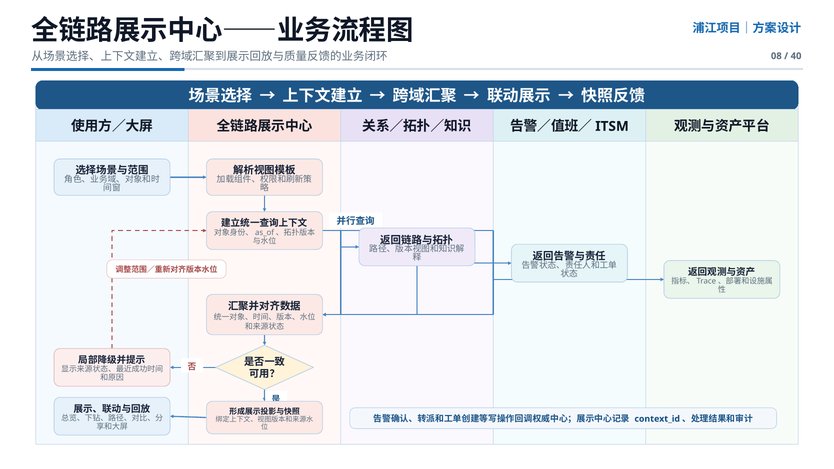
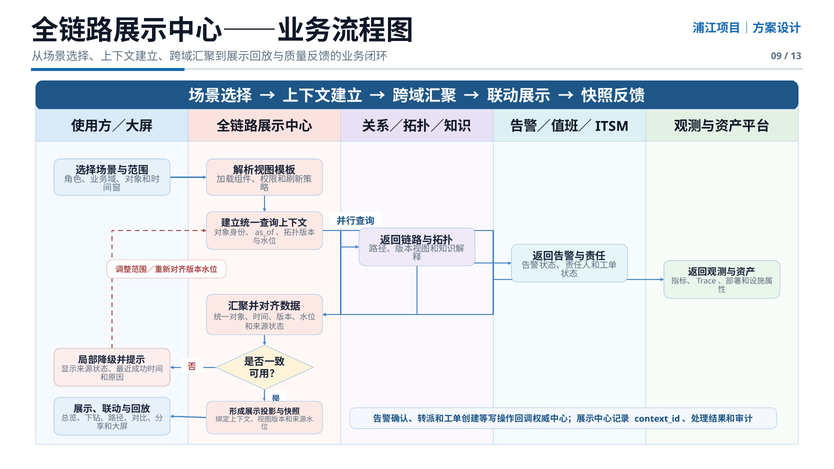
08: 08 -> 09 (776, 56)
40: 40 -> 13 (796, 56)
